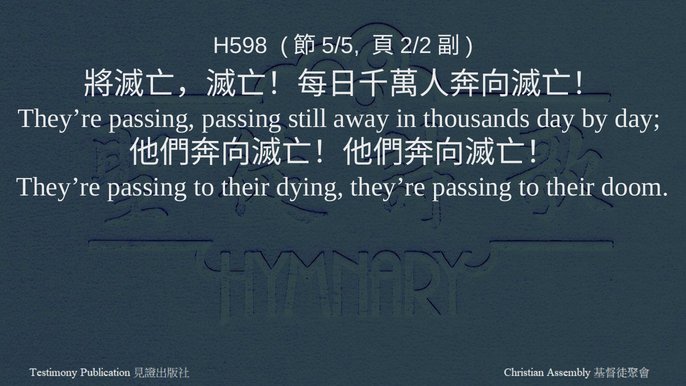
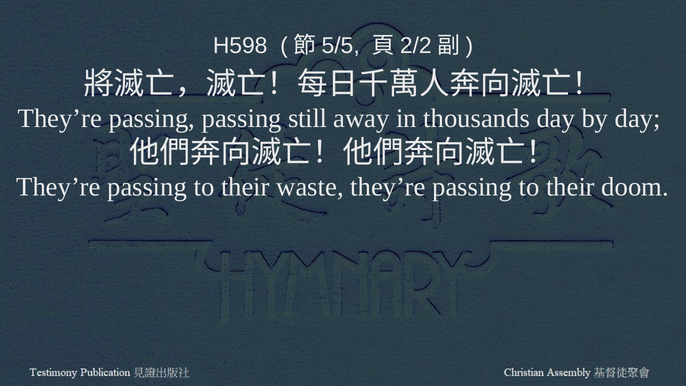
dying: dying -> waste (310, 187)
